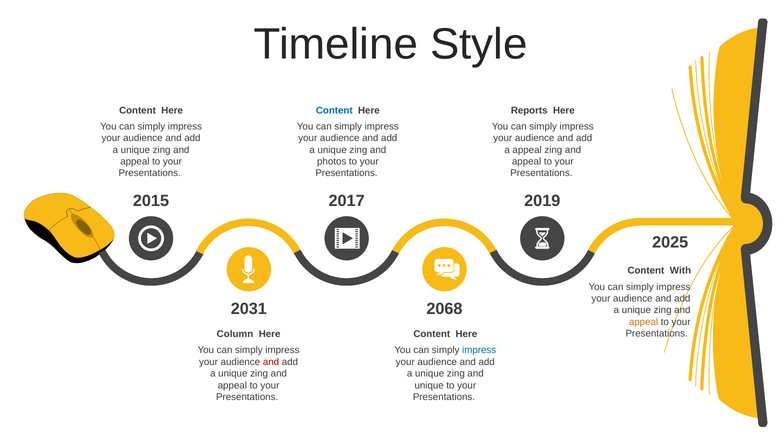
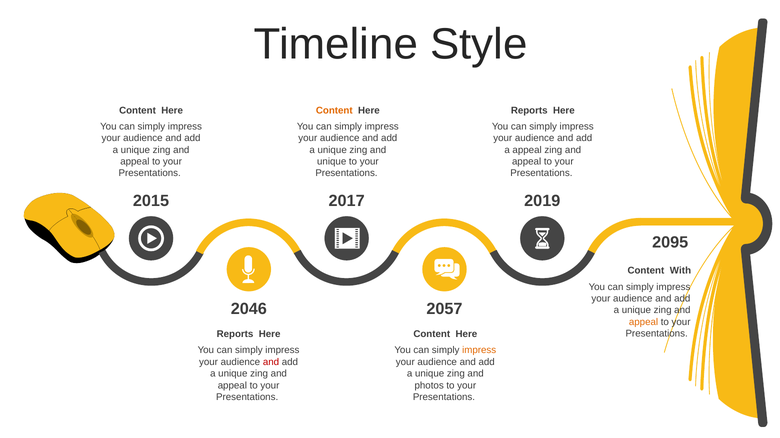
Content colour: blue -> orange (334, 111)
photos: photos -> unique (332, 162)
2025: 2025 -> 2095 (670, 243)
2031: 2031 -> 2046 (249, 309)
2068: 2068 -> 2057 (444, 309)
Column: Column -> Reports (235, 335)
impress colour: blue -> orange (479, 351)
unique: unique -> photos (429, 386)
